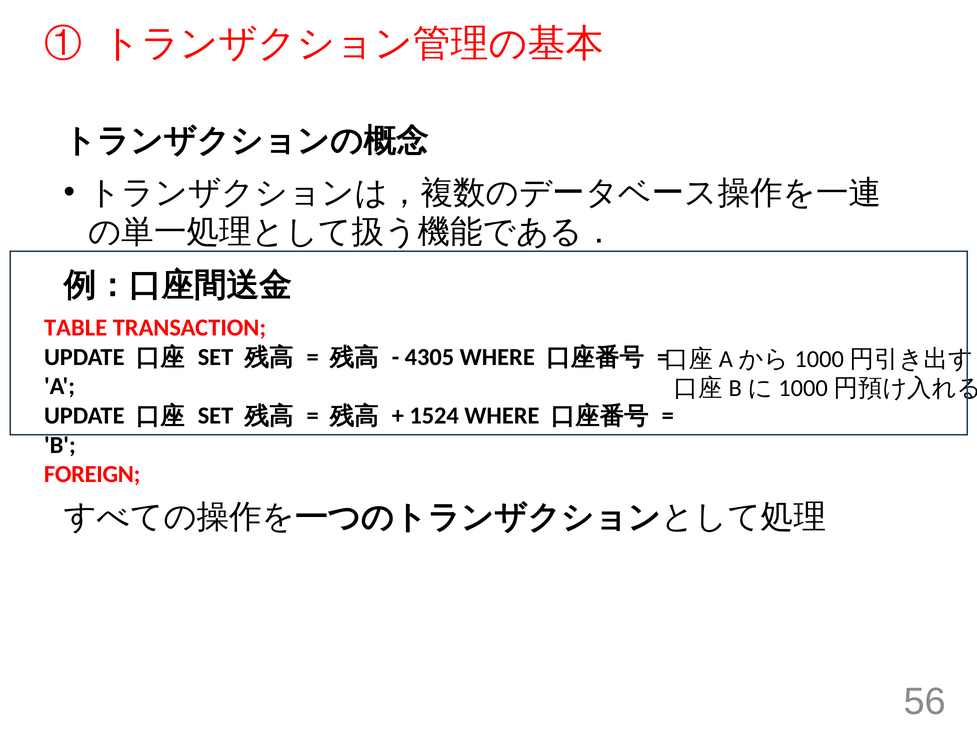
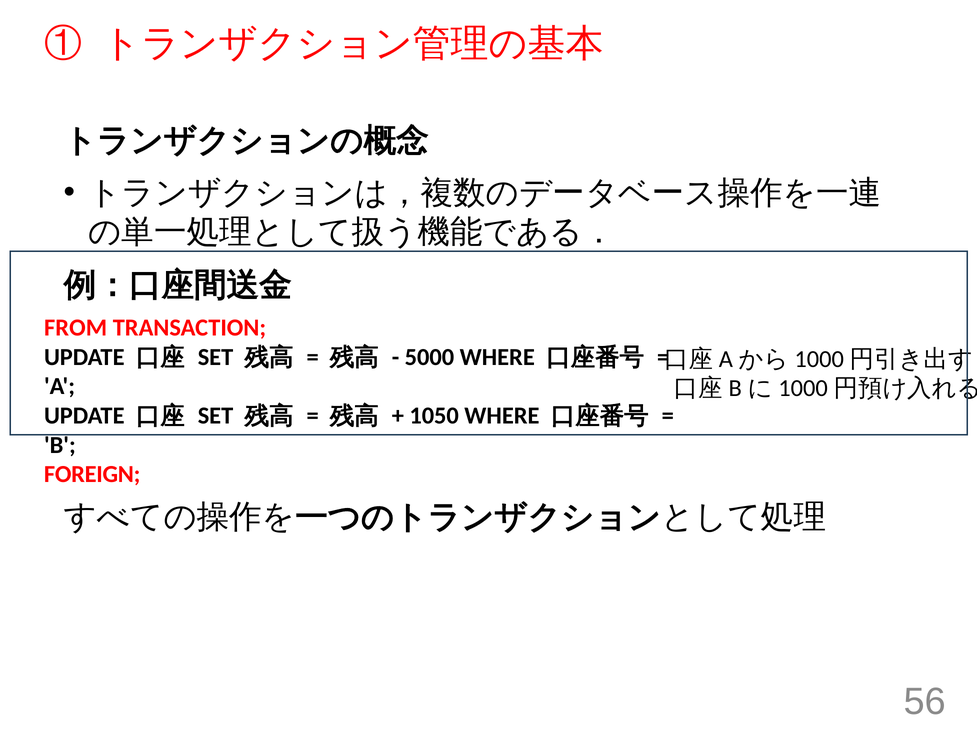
TABLE: TABLE -> FROM (76, 328)
4305: 4305 -> 5000 (429, 357)
1524: 1524 -> 1050 (434, 416)
